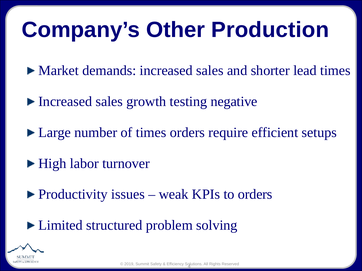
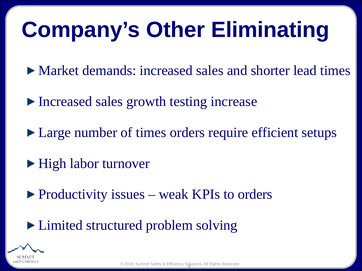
Production: Production -> Eliminating (270, 30)
negative: negative -> increase (234, 102)
